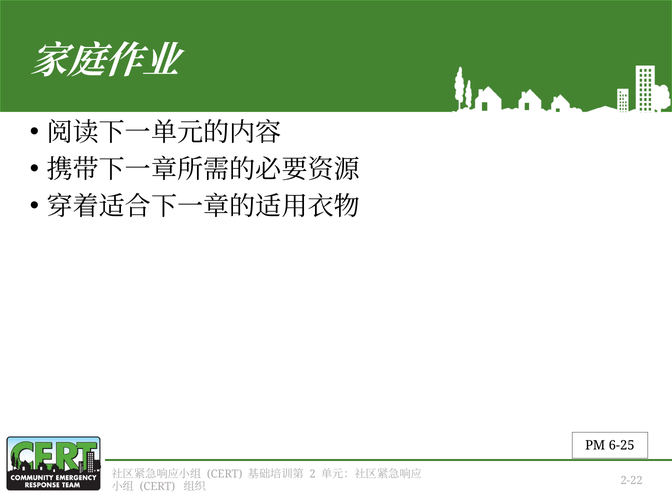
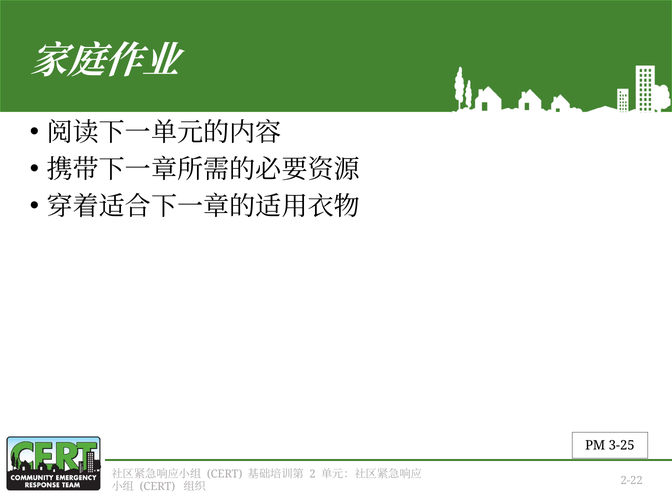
6-25: 6-25 -> 3-25 (622, 445)
